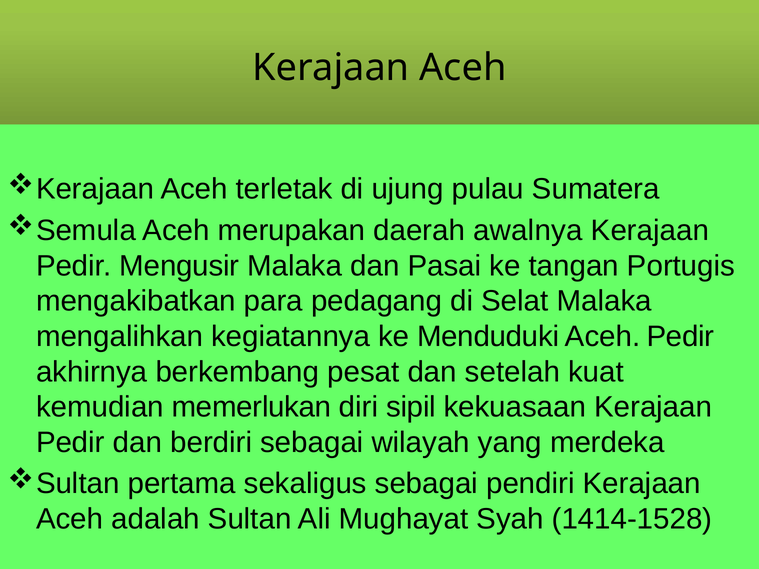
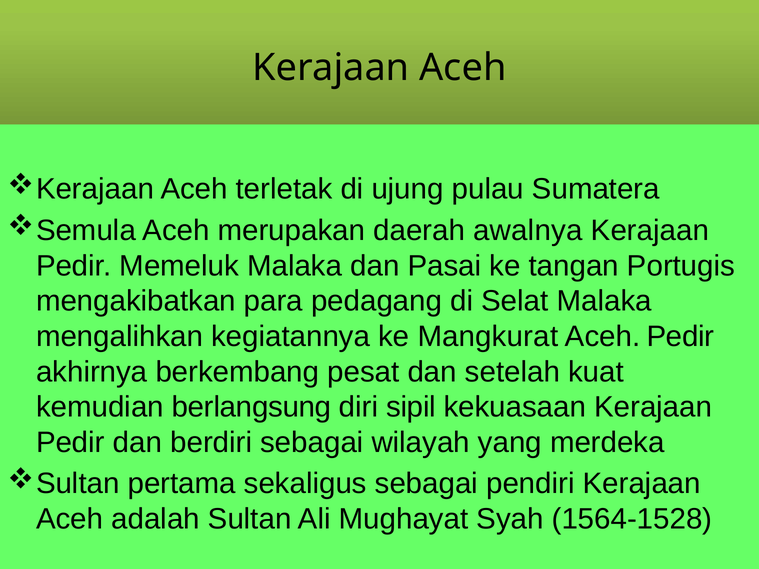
Mengusir: Mengusir -> Memeluk (179, 266)
Menduduki: Menduduki -> Mangkurat (488, 337)
memerlukan: memerlukan -> berlangsung (252, 407)
1414-1528: 1414-1528 -> 1564-1528 (632, 519)
